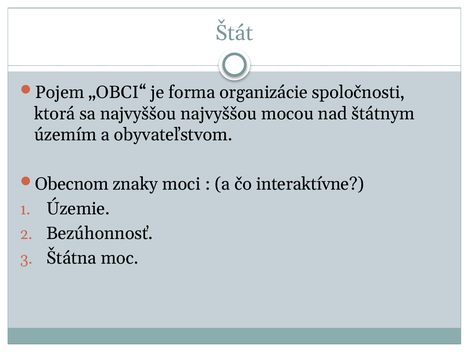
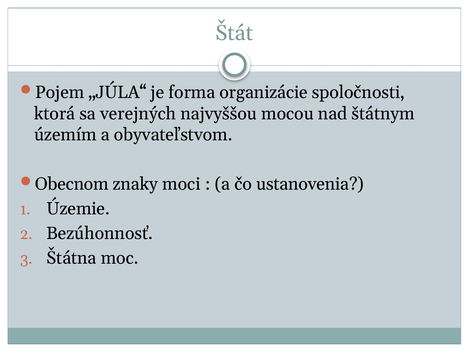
„OBCI“: „OBCI“ -> „JÚLA“ (118, 92)
sa najvyššou: najvyššou -> verejných (138, 114)
interaktívne: interaktívne -> ustanovenia (310, 184)
